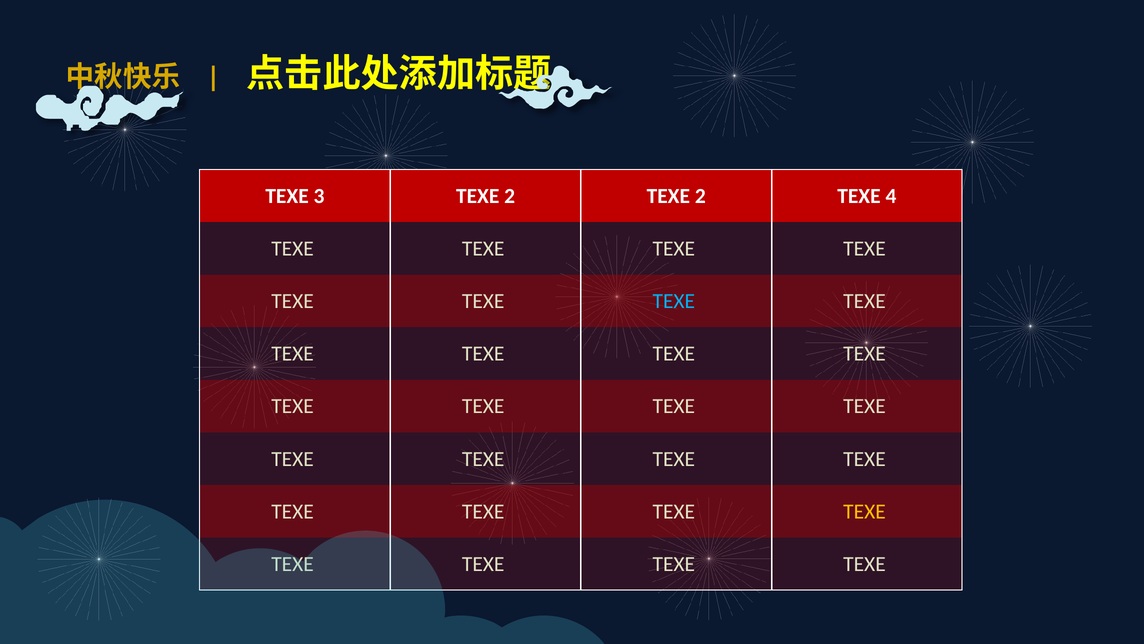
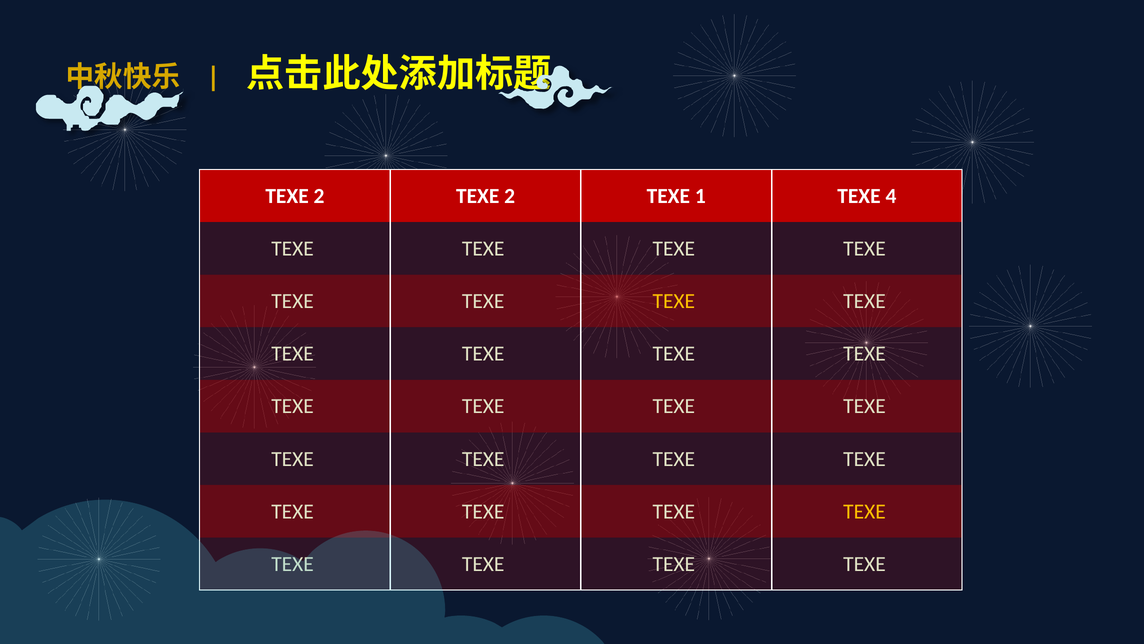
3: 3 -> 2 (319, 196)
2 TEXE 2: 2 -> 1 (700, 196)
TEXE colour: light blue -> yellow (674, 301)
